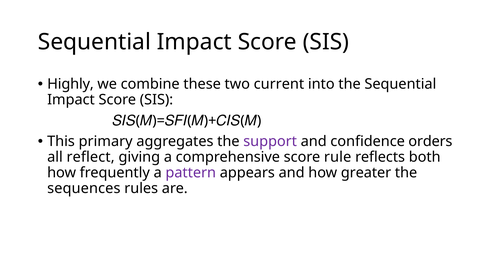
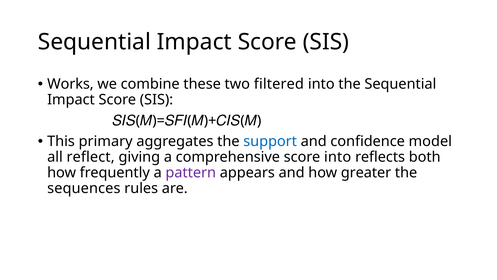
Highly: Highly -> Works (70, 84)
current: current -> filtered (279, 84)
support colour: purple -> blue (270, 141)
orders: orders -> model (430, 141)
score rule: rule -> into (338, 157)
